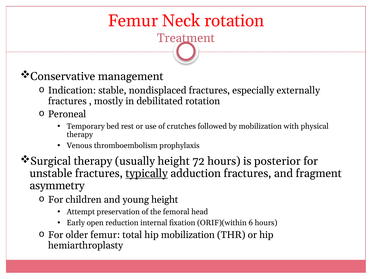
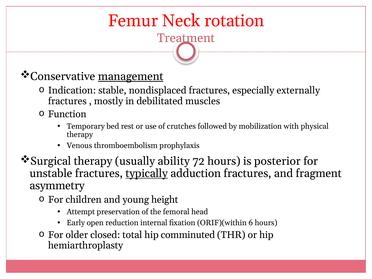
management underline: none -> present (131, 76)
debilitated rotation: rotation -> muscles (203, 101)
Peroneal: Peroneal -> Function (67, 114)
usually height: height -> ability (174, 161)
older femur: femur -> closed (105, 235)
hip mobilization: mobilization -> comminuted (188, 235)
